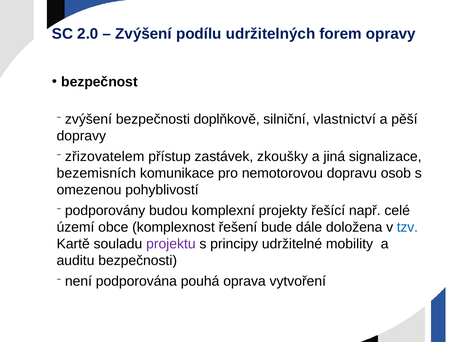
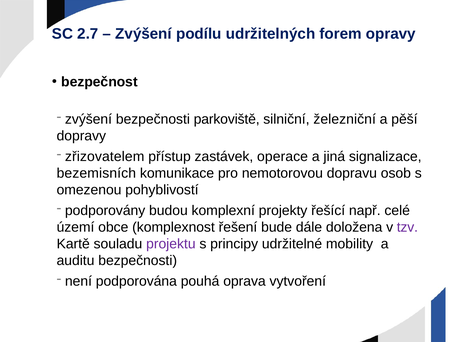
2.0: 2.0 -> 2.7 (88, 34)
doplňkově: doplňkově -> parkoviště (227, 119)
vlastnictví: vlastnictví -> železniční (345, 119)
zkoušky: zkoušky -> operace (283, 157)
tzv colour: blue -> purple (407, 227)
